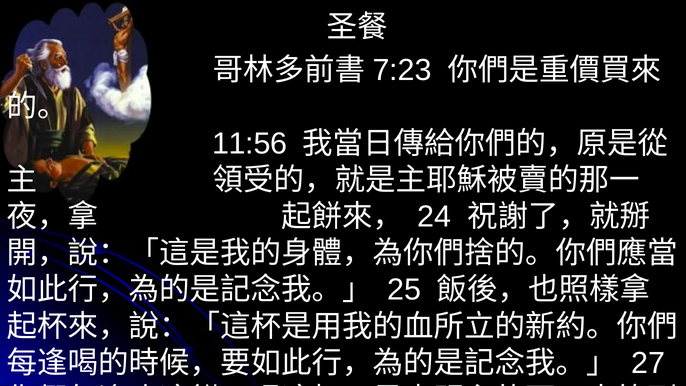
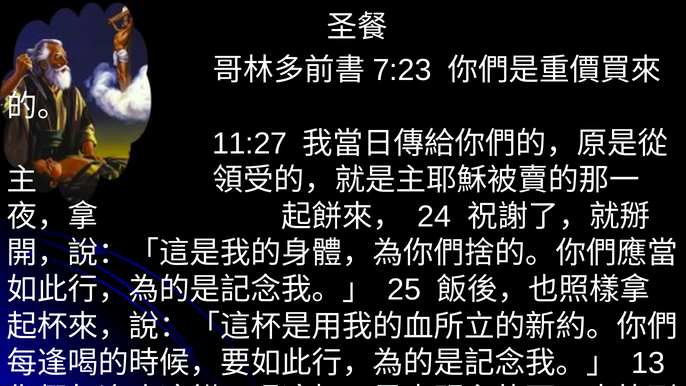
11:56: 11:56 -> 11:27 (250, 143)
27: 27 -> 13 (648, 363)
